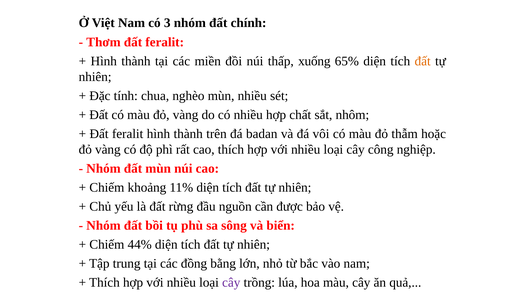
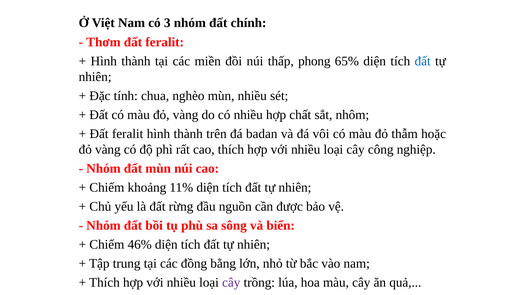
xuống: xuống -> phong (314, 61)
đất colour: orange -> blue (423, 61)
44%: 44% -> 46% (140, 245)
